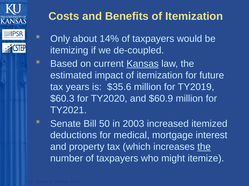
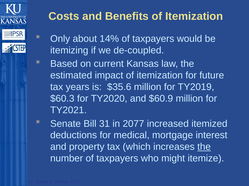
Kansas underline: present -> none (143, 64)
50: 50 -> 31 (104, 124)
2003: 2003 -> 2077 (133, 124)
